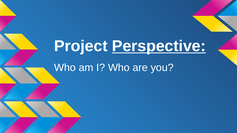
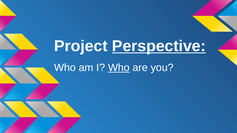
Who underline: none -> present (119, 68)
